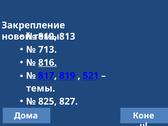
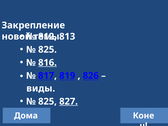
713: 713 -> 825 (47, 50)
521: 521 -> 826 (91, 76)
темы: темы -> виды (41, 88)
827 underline: none -> present (69, 101)
